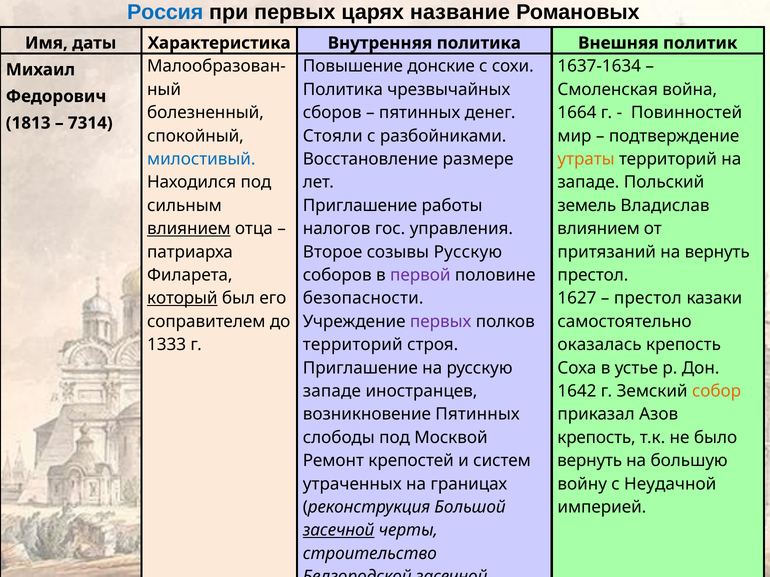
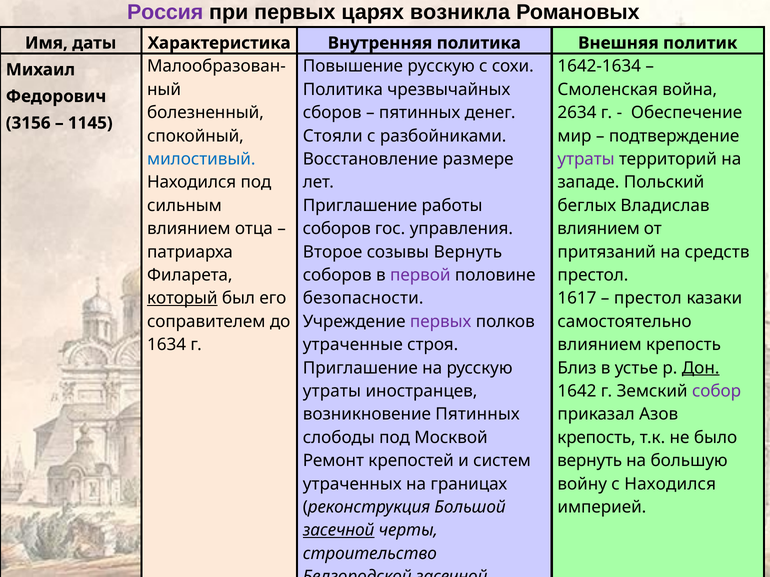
Россия colour: blue -> purple (165, 12)
название: название -> возникла (460, 12)
Повышение донские: донские -> русскую (441, 66)
1637-1634: 1637-1634 -> 1642-1634 (599, 66)
1664: 1664 -> 2634 (577, 113)
Повинностей: Повинностей -> Обеспечение (687, 113)
1813: 1813 -> 3156 (28, 123)
7314: 7314 -> 1145 (90, 123)
утраты colour: orange -> purple (586, 159)
земель: земель -> беглых (587, 206)
влиянием underline: present -> none (189, 229)
налогов: налогов -> соборов (337, 229)
созывы Русскую: Русскую -> Вернуть (468, 252)
на вернуть: вернуть -> средств (717, 252)
1627: 1627 -> 1617 (577, 299)
1333: 1333 -> 1634 (167, 345)
территорий: территорий -> утраченные (353, 345)
оказалась: оказалась -> влиянием (600, 345)
Соха: Соха -> Близ (577, 368)
Дон underline: none -> present (701, 368)
западе: западе -> утраты (332, 391)
собор colour: orange -> purple (717, 391)
с Неудачной: Неудачной -> Находился (670, 484)
